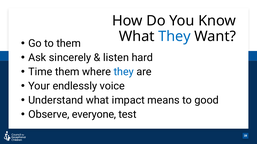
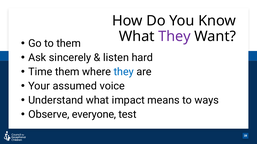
They colour: blue -> purple (174, 36)
endlessly: endlessly -> assumed (75, 86)
good: good -> ways (207, 101)
